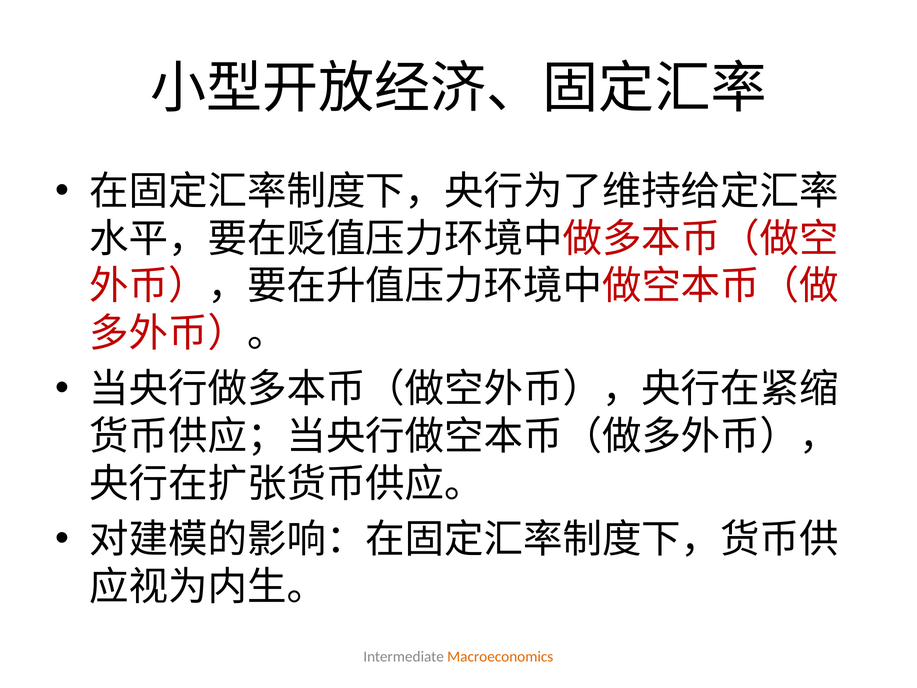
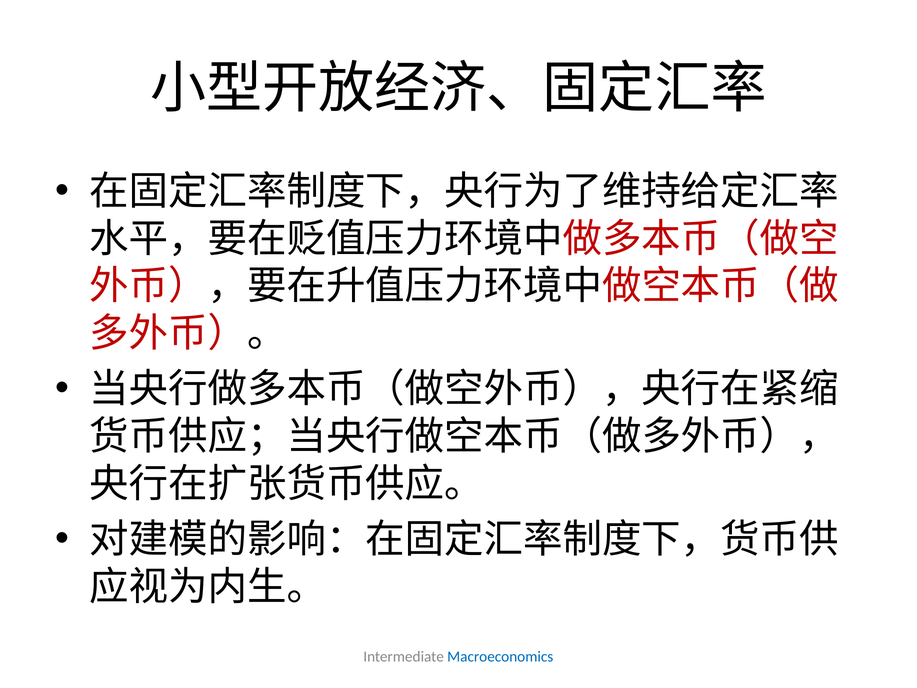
Macroeconomics colour: orange -> blue (500, 657)
